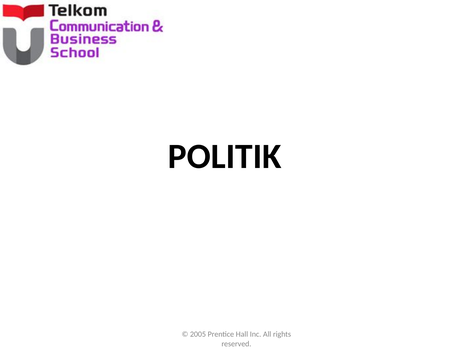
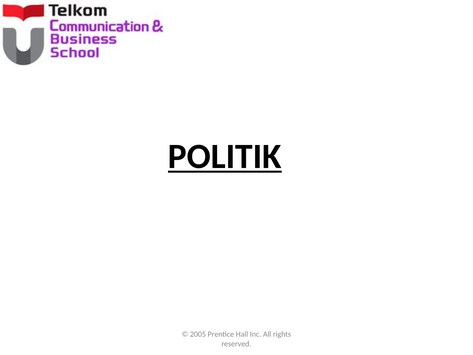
POLITIK underline: none -> present (225, 156)
